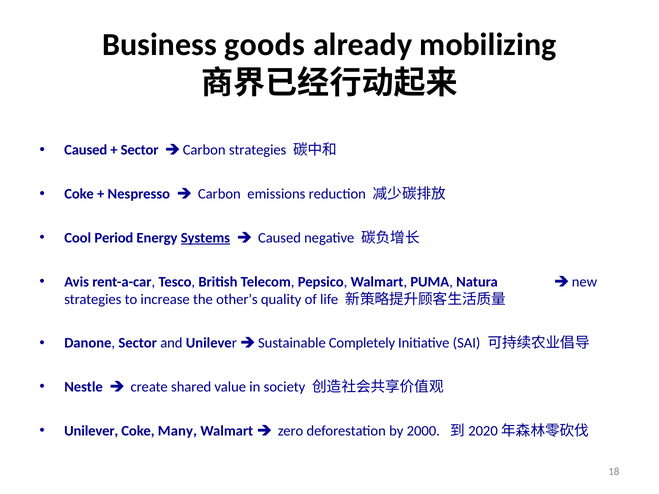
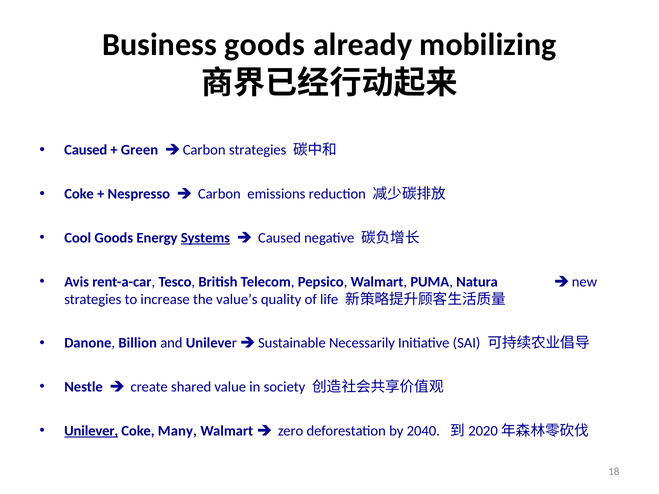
Sector: Sector -> Green (139, 150)
Cool Period: Period -> Goods (114, 238)
other’s: other’s -> value’s (237, 299)
Danone Sector: Sector -> Billion (138, 343)
Completely: Completely -> Necessarily (362, 343)
Unilever underline: none -> present (91, 431)
2000: 2000 -> 2040 (423, 431)
